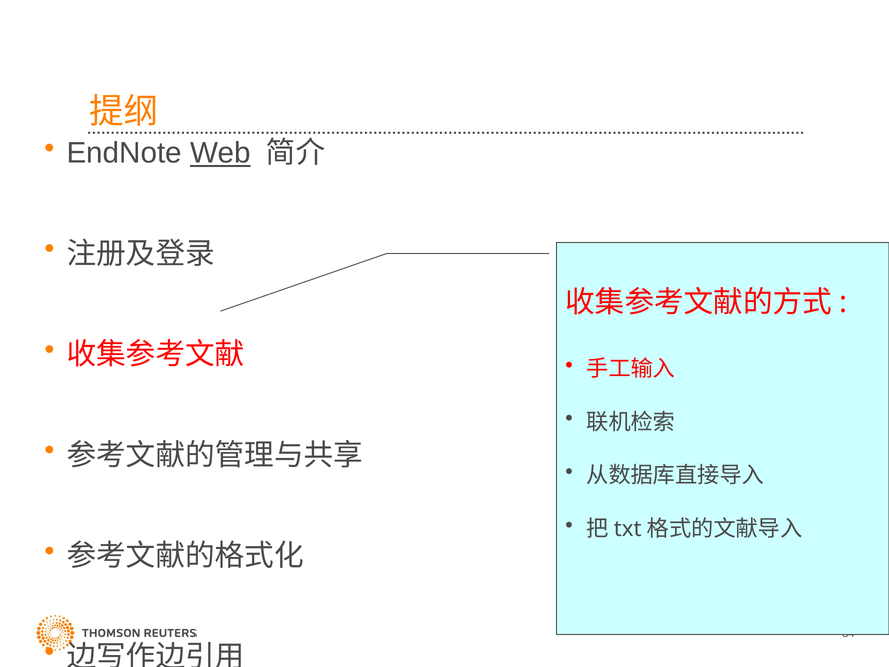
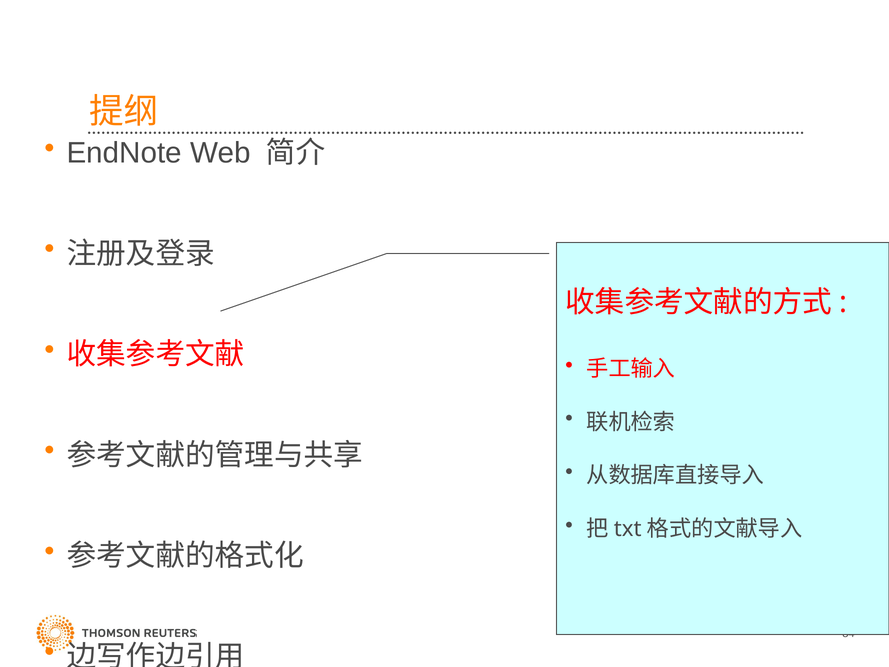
Web underline: present -> none (220, 153)
